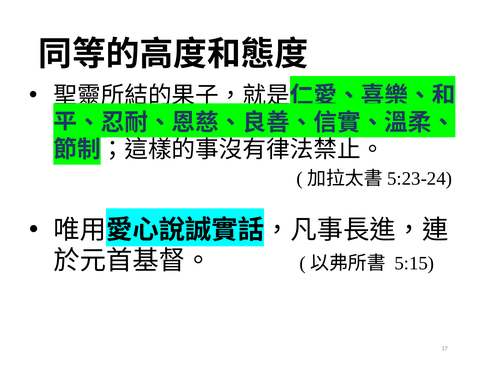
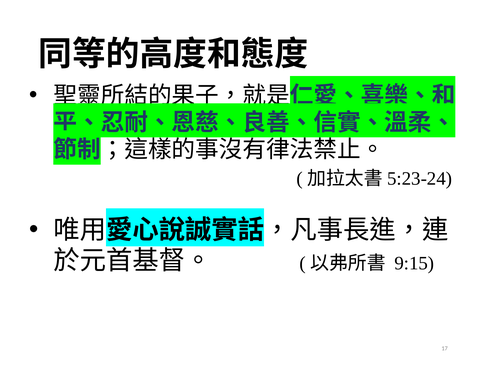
5:15: 5:15 -> 9:15 (414, 263)
